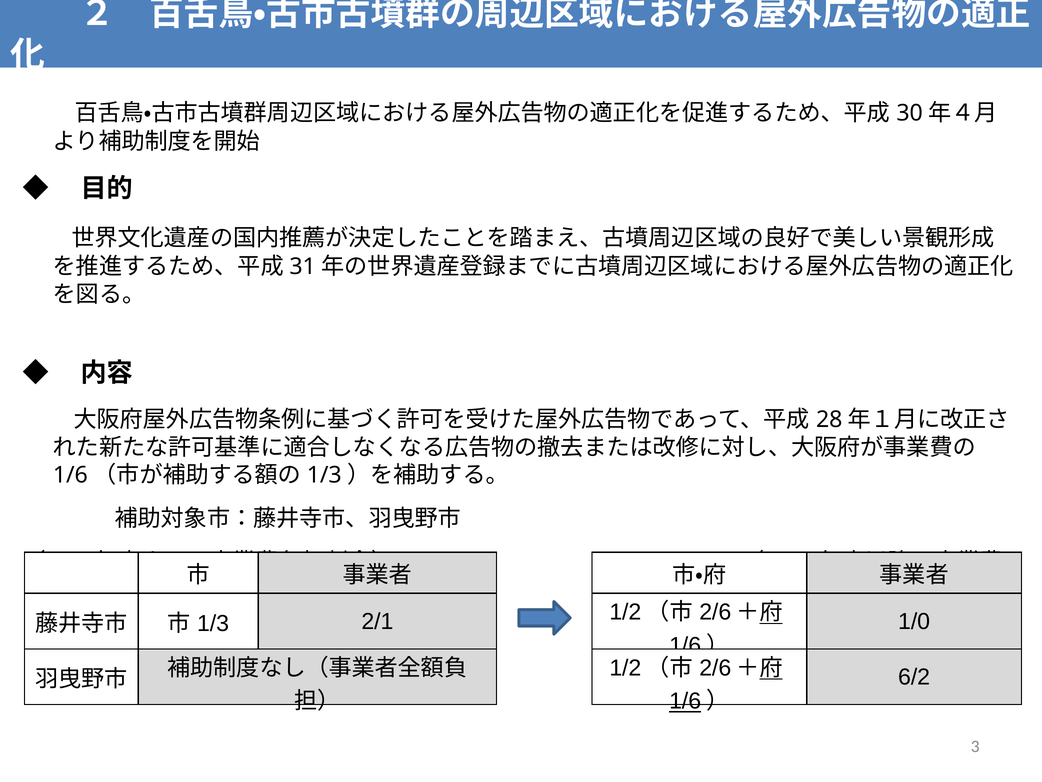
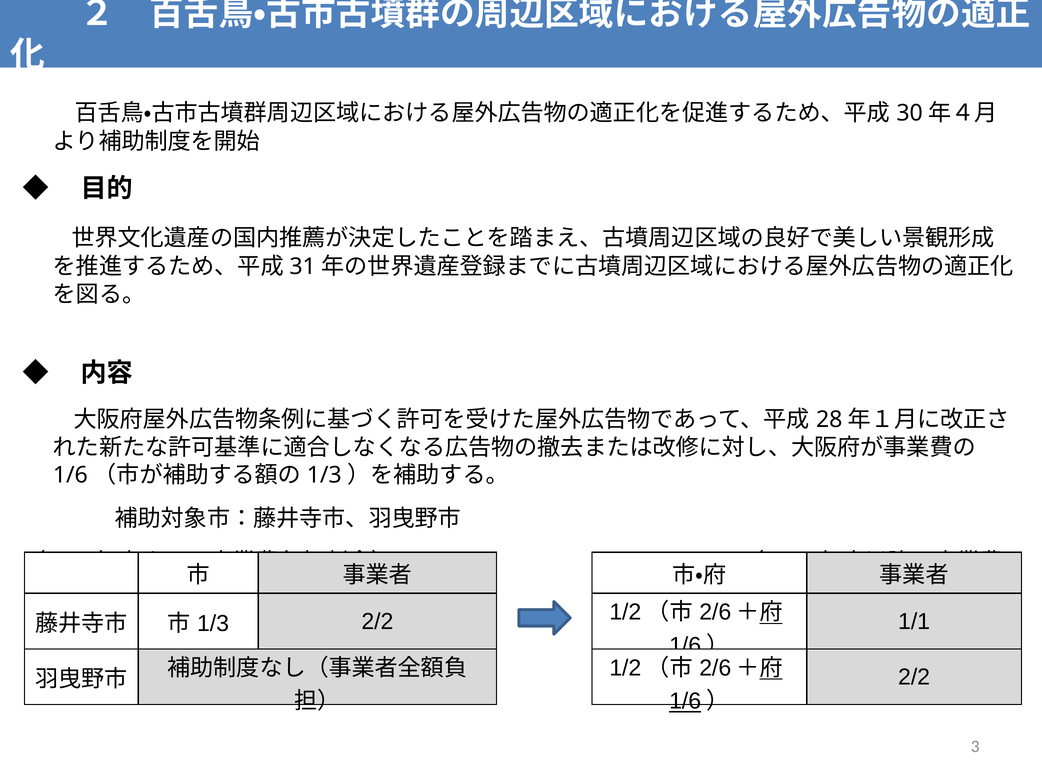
1/0: 1/0 -> 1/1 (914, 621)
2/1: 2/1 -> 2/2 (377, 621)
6/2: 6/2 -> 2/2 (914, 677)
